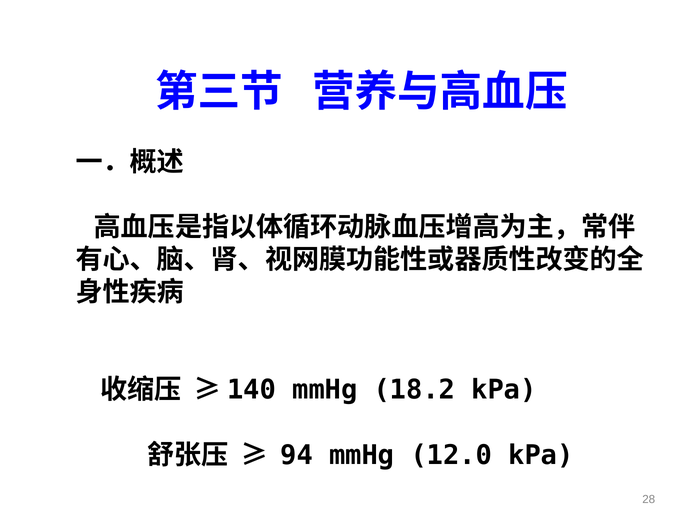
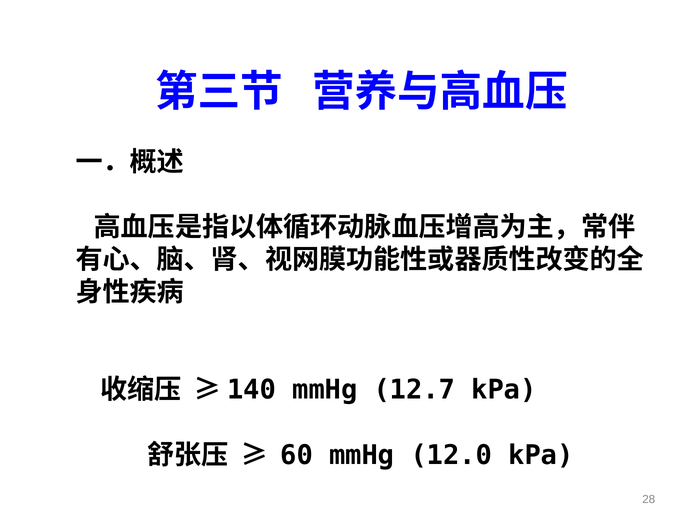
18.2: 18.2 -> 12.7 (414, 390)
94: 94 -> 60 (297, 455)
